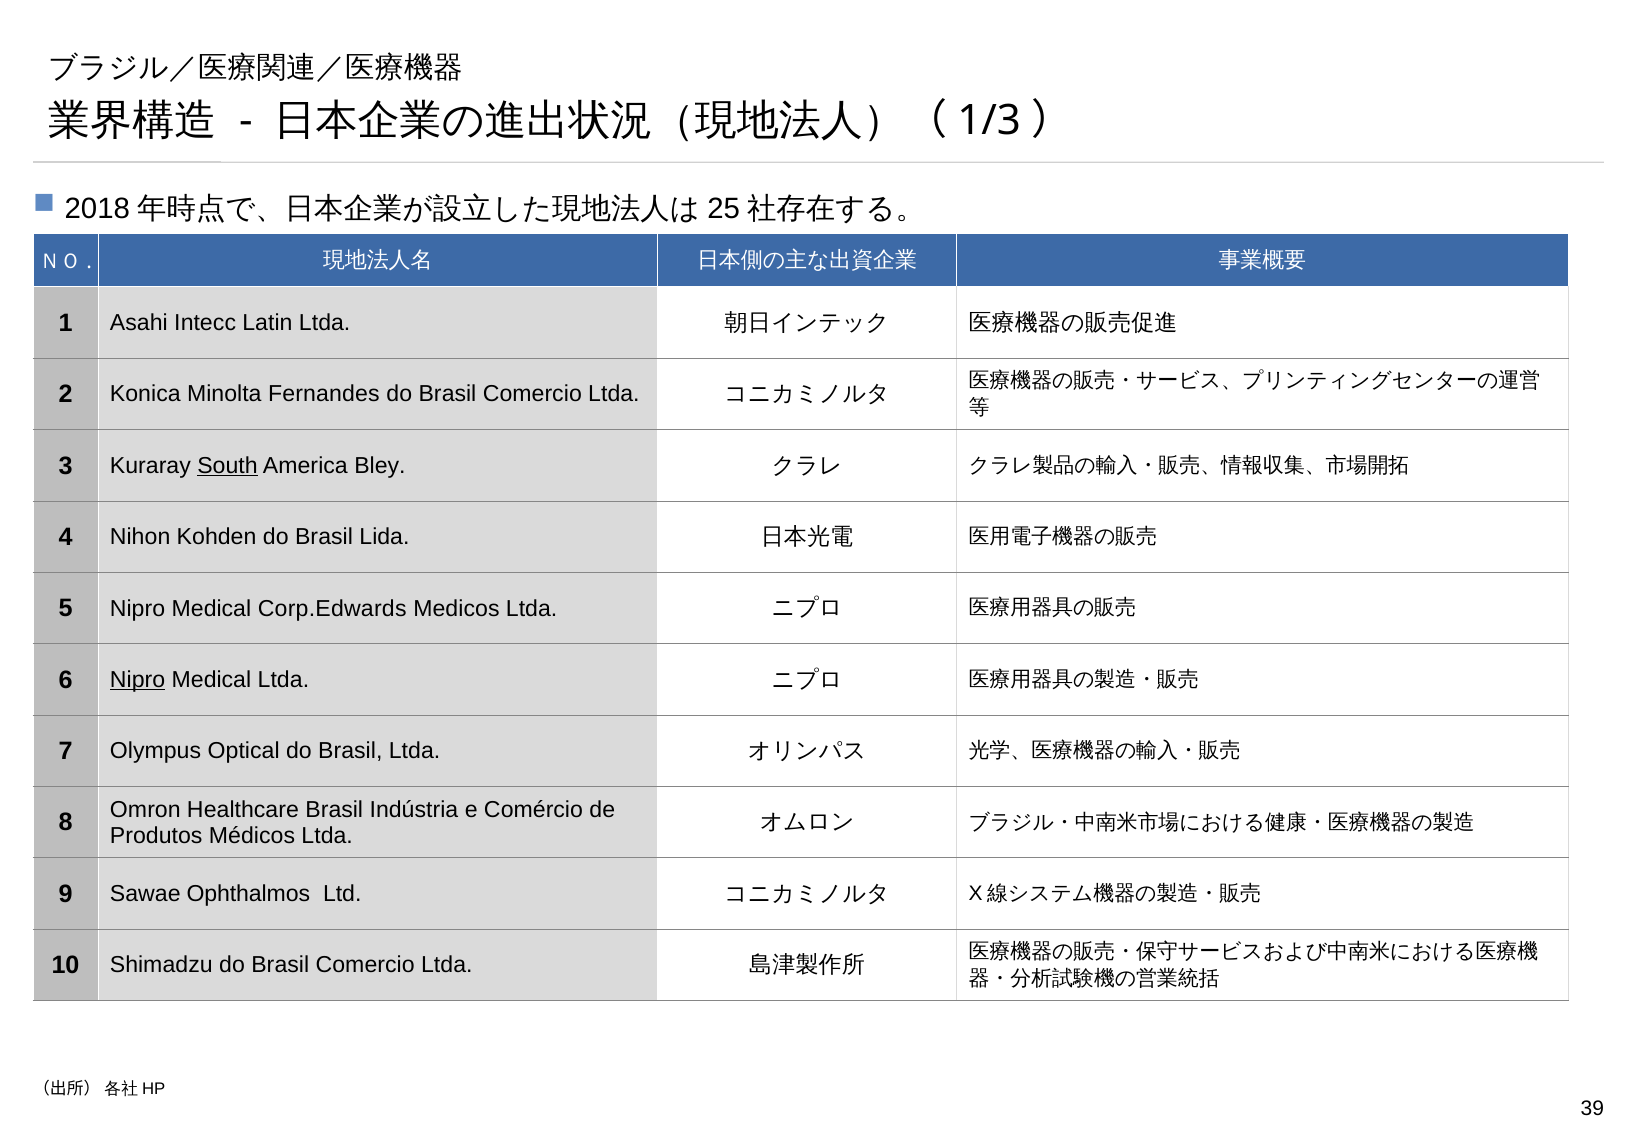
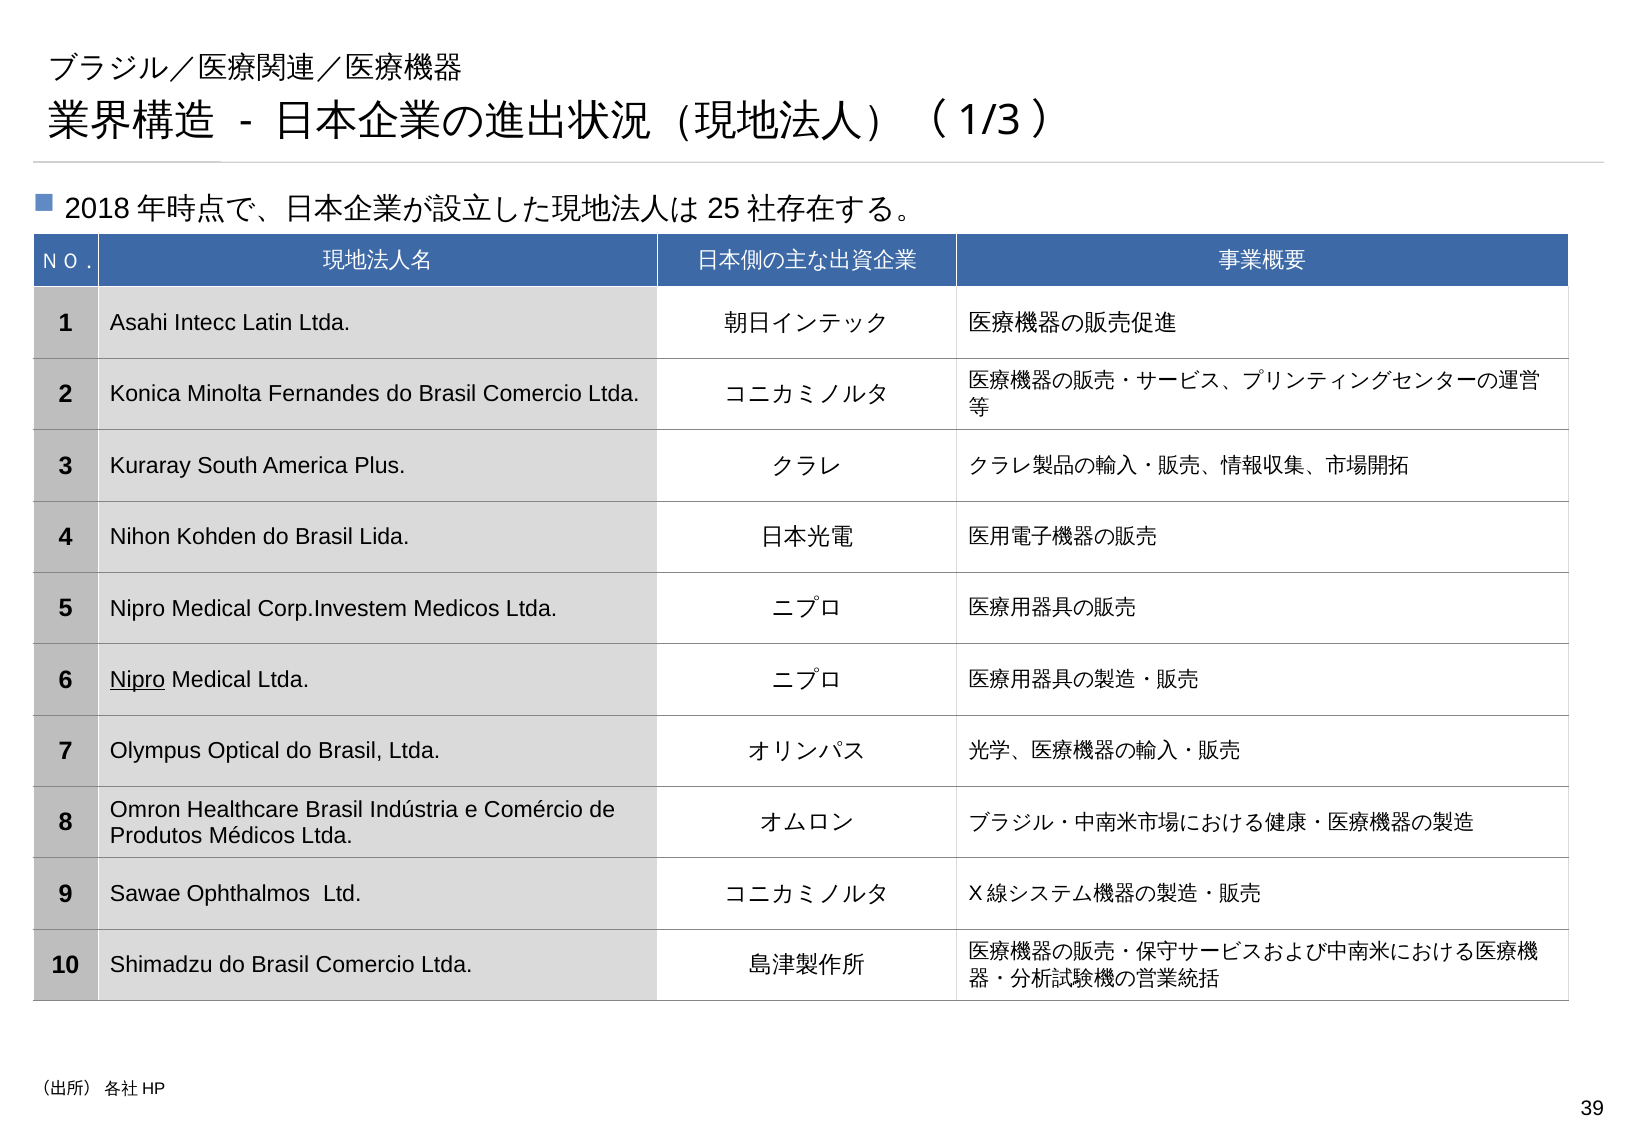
South underline: present -> none (227, 466)
Bley: Bley -> Plus (380, 466)
Corp.Edwards: Corp.Edwards -> Corp.Investem (332, 609)
